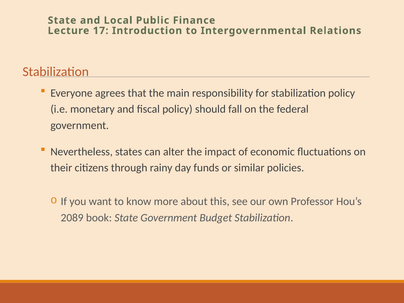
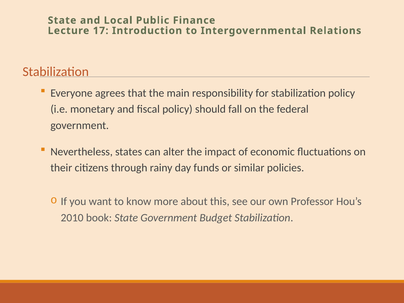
2089: 2089 -> 2010 (72, 218)
